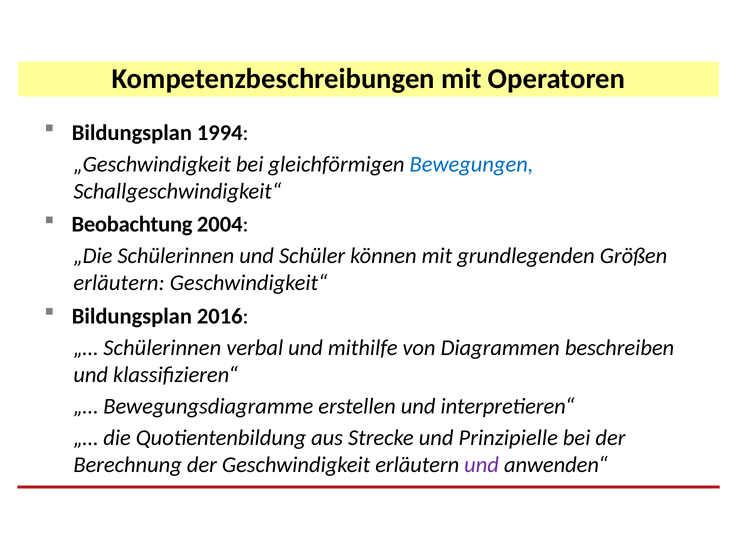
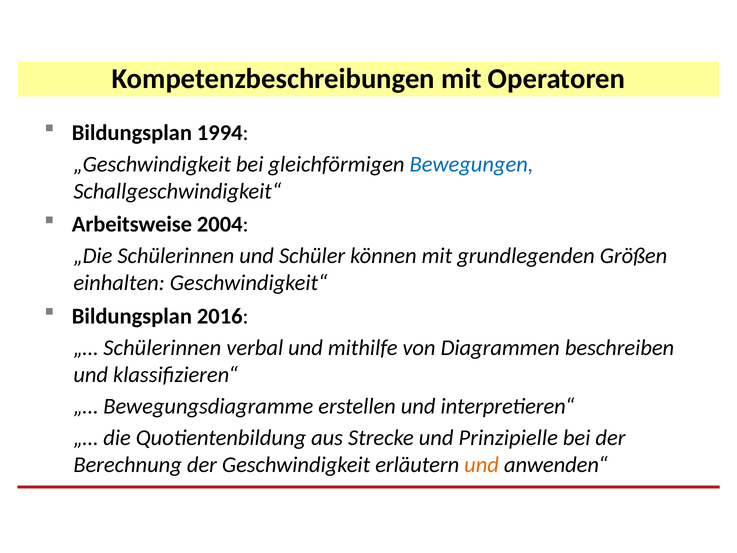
Beobachtung: Beobachtung -> Arbeitsweise (132, 224)
erläutern: erläutern -> einhalten (119, 283)
und colour: purple -> orange (482, 465)
